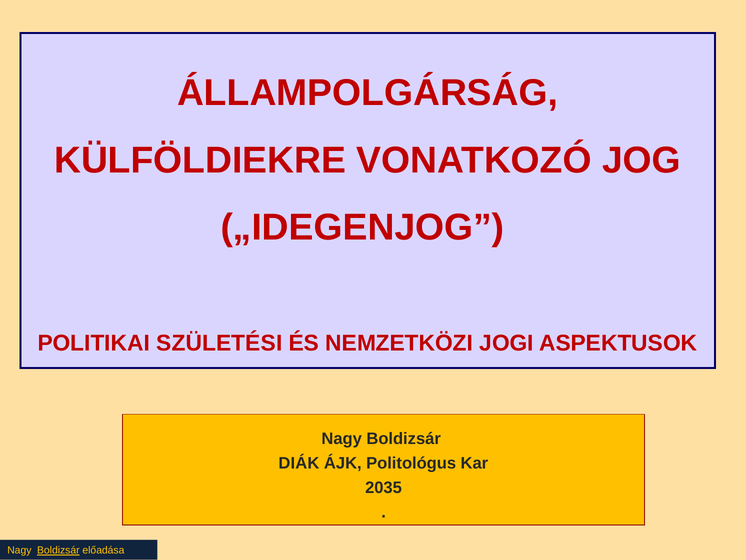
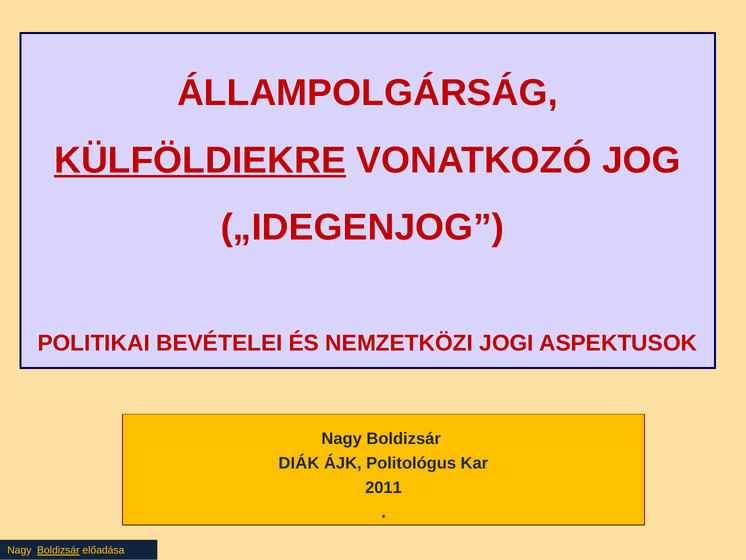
KÜLFÖLDIEKRE underline: none -> present (200, 160)
SZÜLETÉSI: SZÜLETÉSI -> BEVÉTELEI (219, 343)
2035: 2035 -> 2011 (383, 487)
